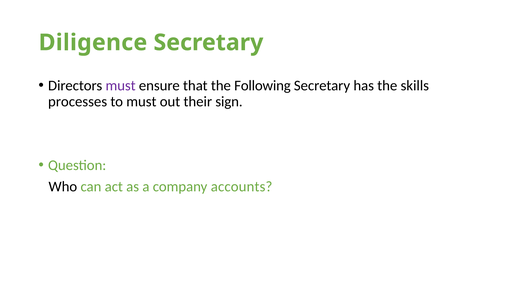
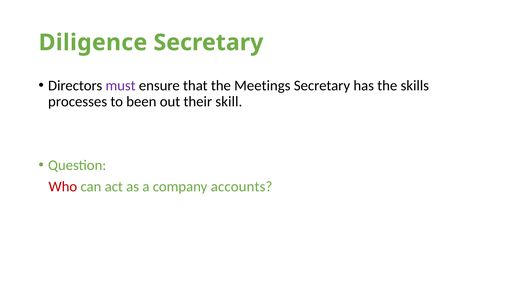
Following: Following -> Meetings (262, 86)
to must: must -> been (141, 101)
sign: sign -> skill (229, 101)
Who colour: black -> red (63, 186)
